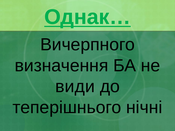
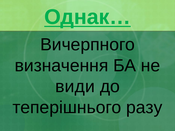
нічні: нічні -> разу (144, 108)
